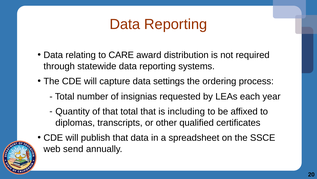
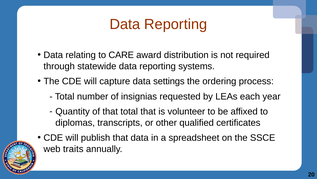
including: including -> volunteer (186, 111)
send: send -> traits (73, 148)
